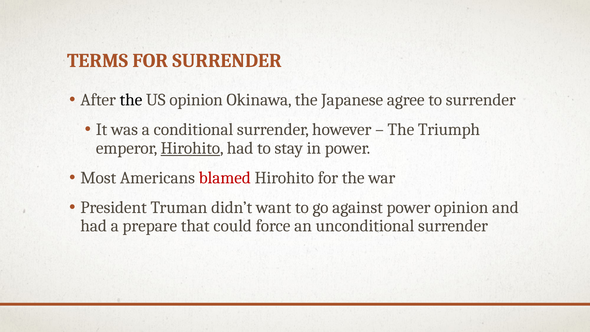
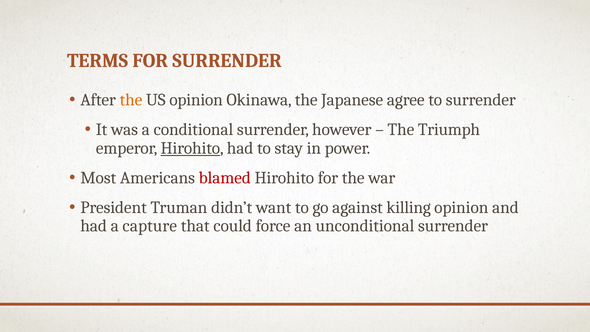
the colour: black -> orange (131, 100)
against power: power -> killing (409, 207)
prepare: prepare -> capture (150, 226)
